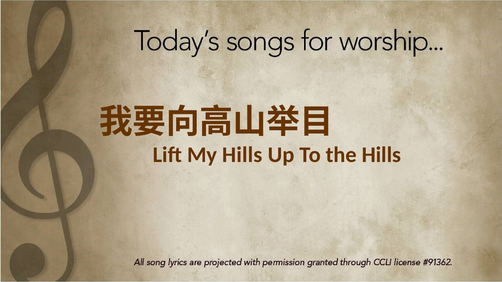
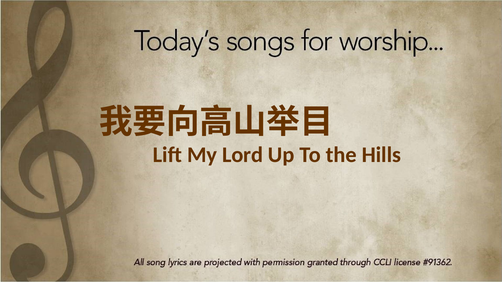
My Hills: Hills -> Lord (243, 155)
